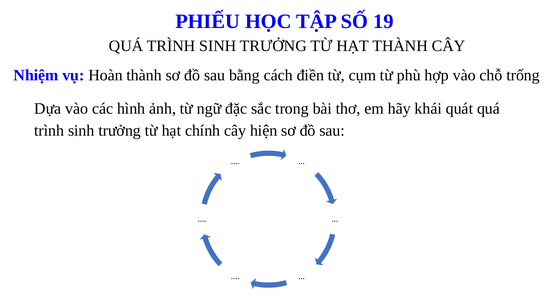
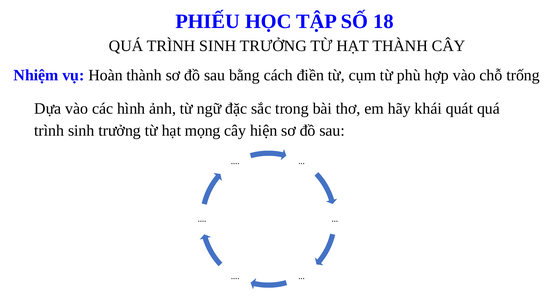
19: 19 -> 18 (383, 22)
chính: chính -> mọng (203, 131)
